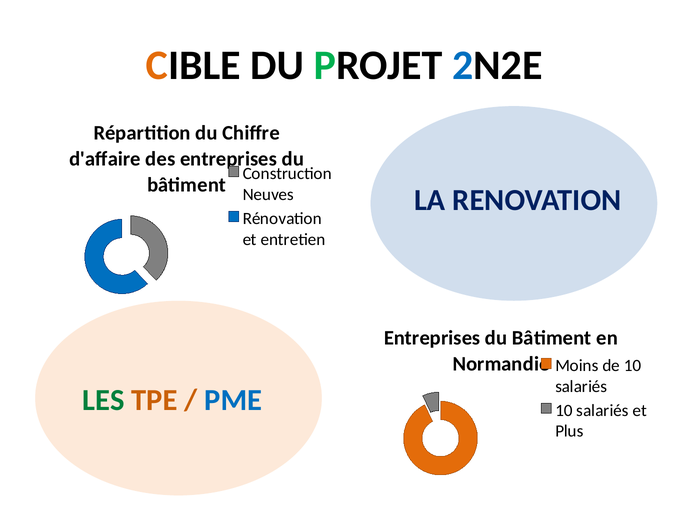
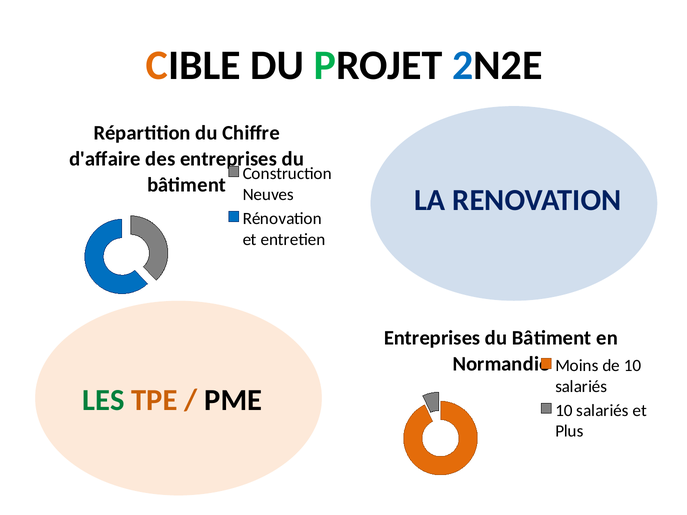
PME colour: blue -> black (233, 400)
